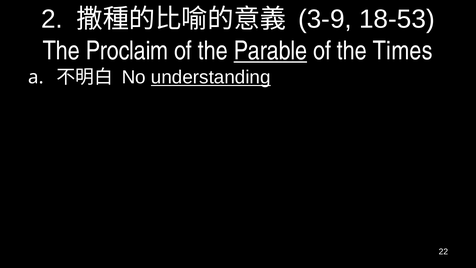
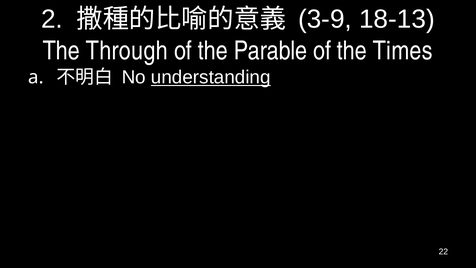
18-53: 18-53 -> 18-13 (397, 19)
Proclaim: Proclaim -> Through (127, 51)
Parable underline: present -> none (270, 51)
